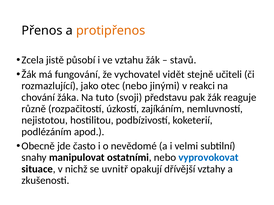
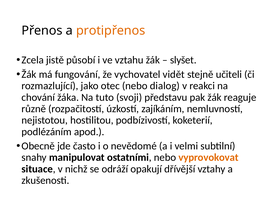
stavů: stavů -> slyšet (183, 60)
jinými: jinými -> dialog (165, 86)
vyprovokovat colour: blue -> orange (209, 158)
uvnitř: uvnitř -> odráží (115, 169)
